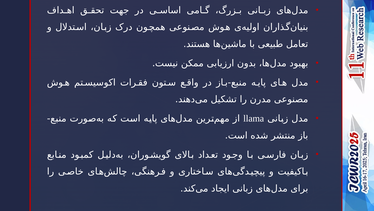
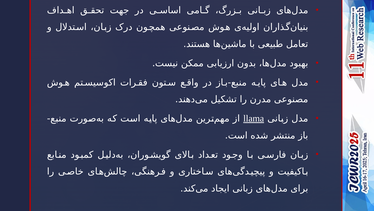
llama underline: none -> present (254, 118)
